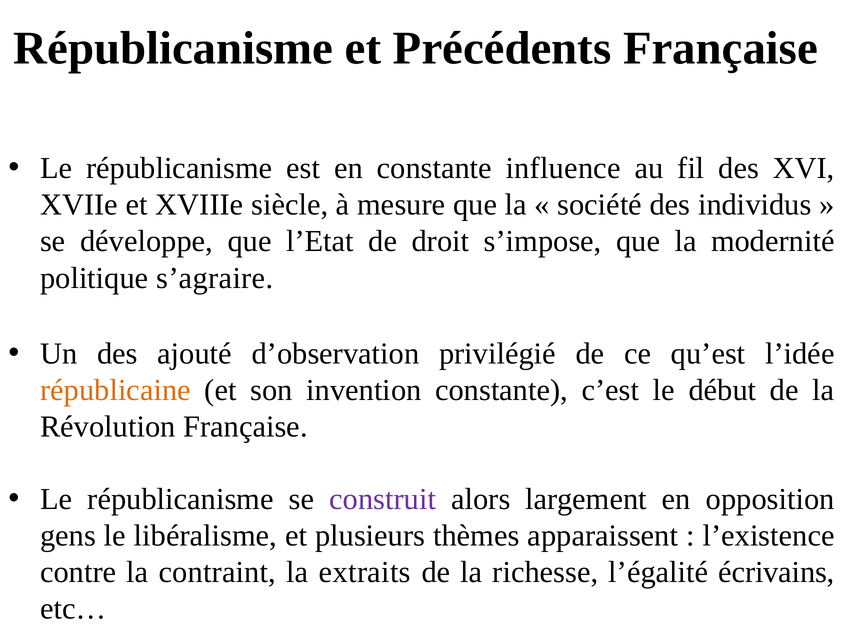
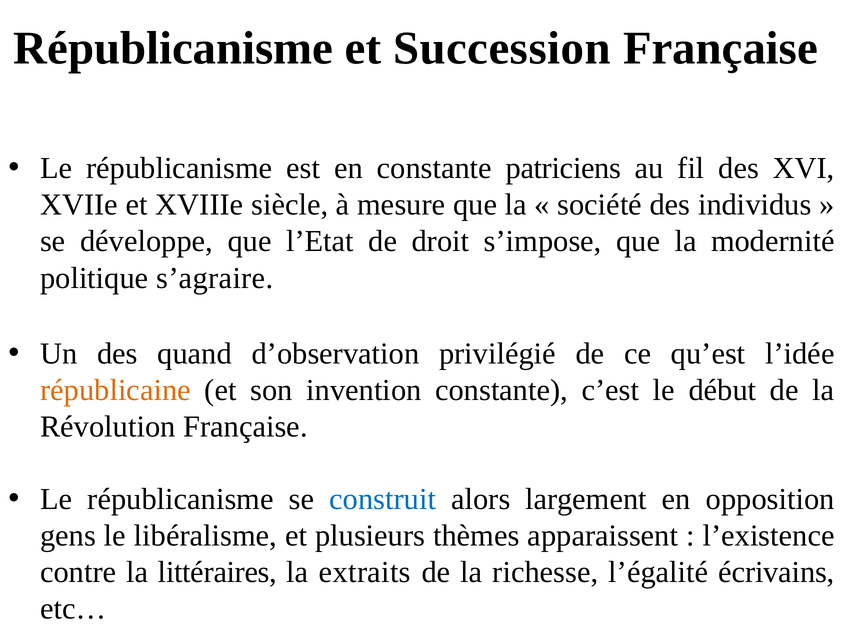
Précédents: Précédents -> Succession (502, 49)
influence: influence -> patriciens (563, 168)
ajouté: ajouté -> quand (195, 354)
construit colour: purple -> blue (383, 499)
contraint: contraint -> littéraires (218, 572)
